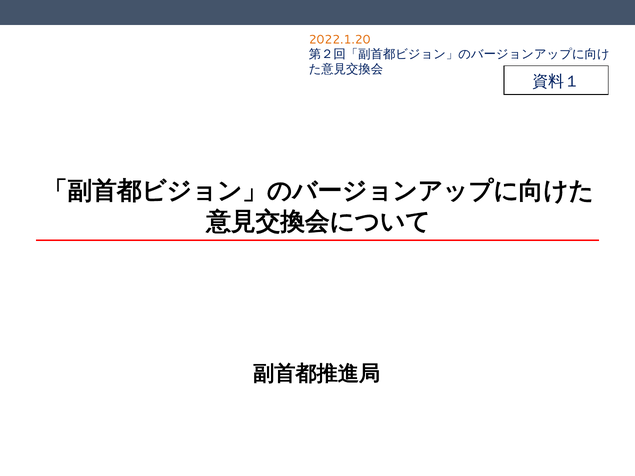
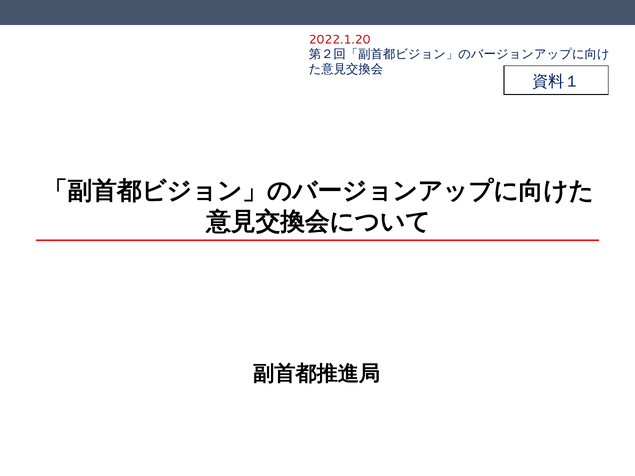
2022.1.20 colour: orange -> red (340, 39)
